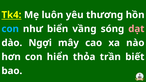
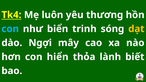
vầng: vầng -> trinh (84, 29)
dạt colour: pink -> yellow (136, 29)
trần: trần -> lành (110, 57)
